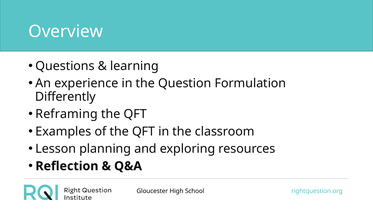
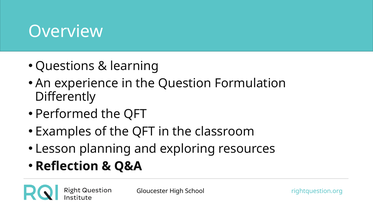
Reframing: Reframing -> Performed (67, 114)
